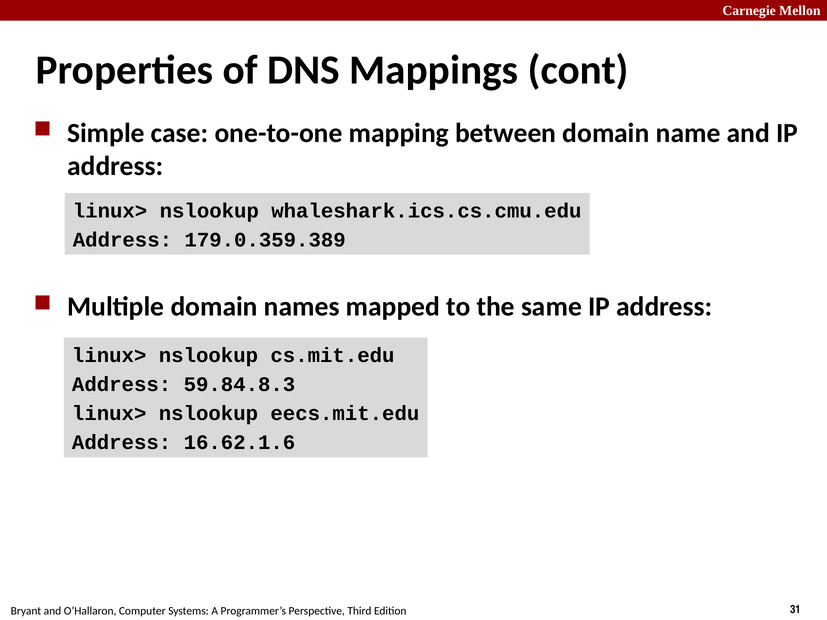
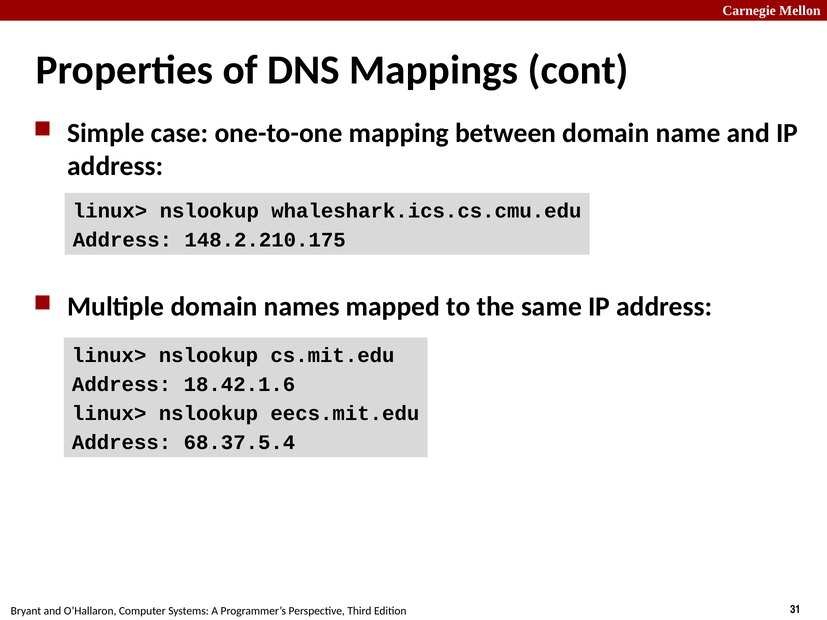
179.0.359.389: 179.0.359.389 -> 148.2.210.175 (265, 240)
59.84.8.3: 59.84.8.3 -> 18.42.1.6 (239, 385)
16.62.1.6: 16.62.1.6 -> 68.37.5.4 (239, 442)
